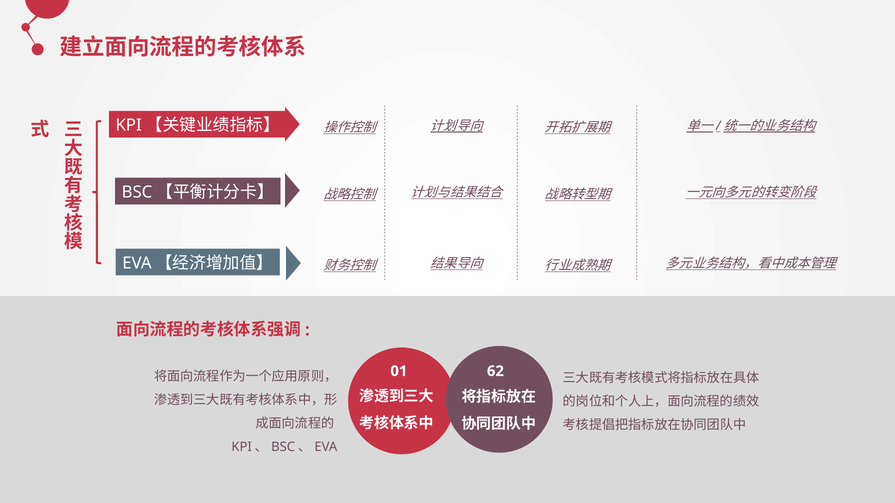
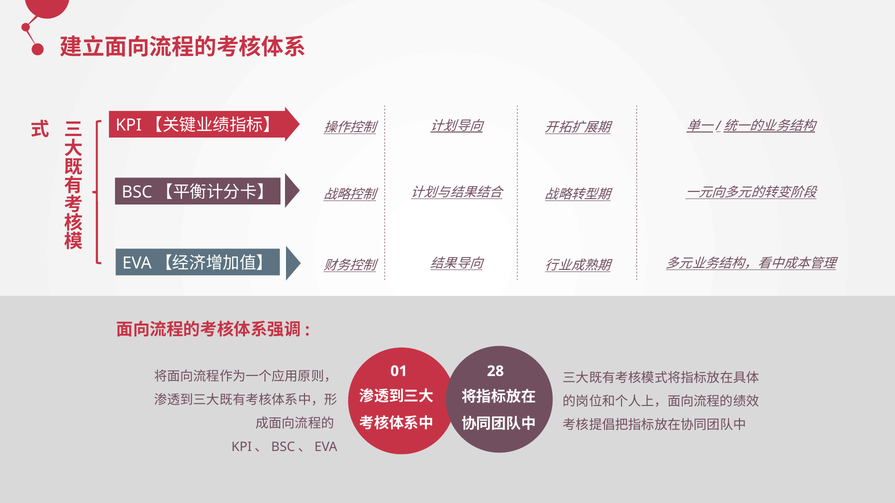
62: 62 -> 28 (495, 371)
